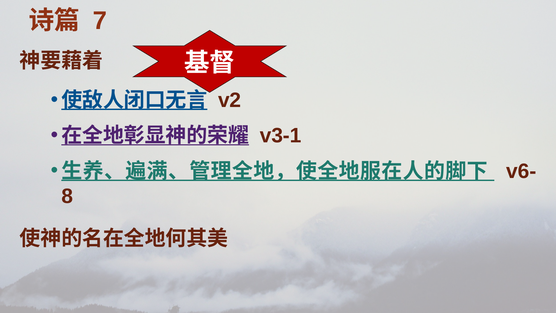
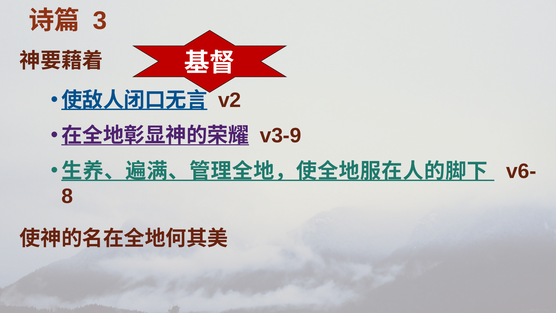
7: 7 -> 3 (100, 21)
v3-1: v3-1 -> v3-9 (281, 136)
